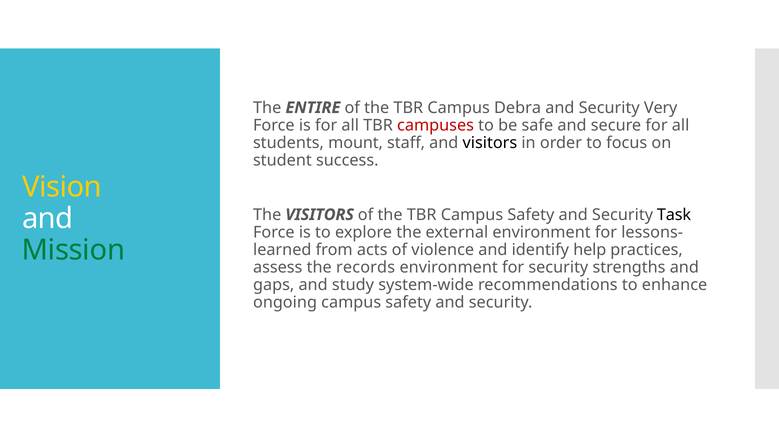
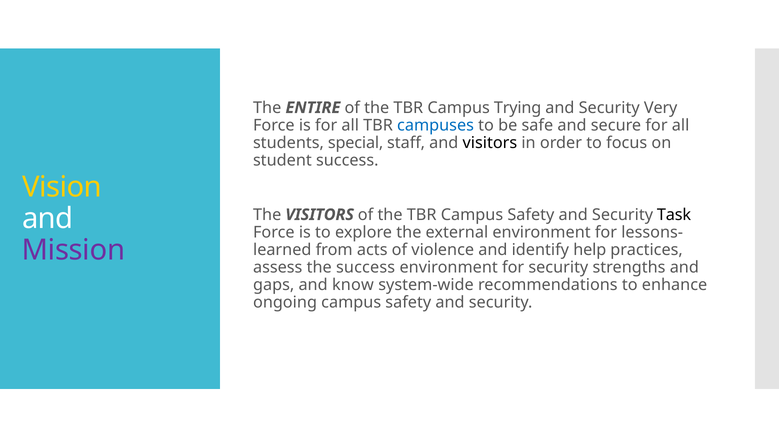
Debra: Debra -> Trying (518, 108)
campuses colour: red -> blue (436, 125)
mount: mount -> special (356, 143)
Mission colour: green -> purple (73, 250)
the records: records -> success (366, 267)
study: study -> know (353, 285)
